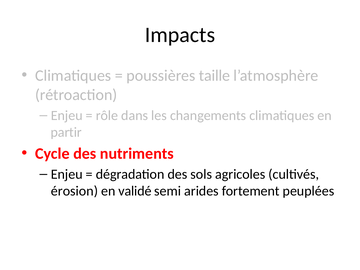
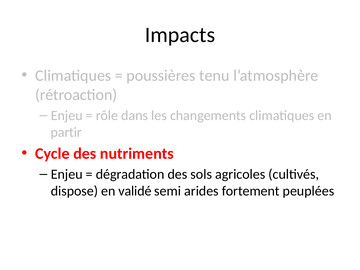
taille: taille -> tenu (214, 76)
érosion: érosion -> dispose (74, 191)
